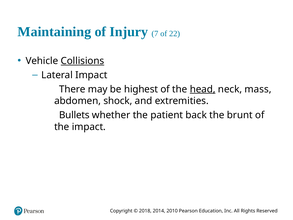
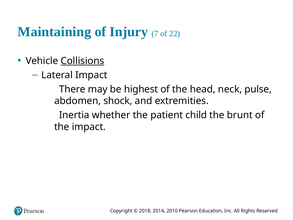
head underline: present -> none (203, 89)
mass: mass -> pulse (258, 89)
Bullets: Bullets -> Inertia (74, 115)
back: back -> child (196, 115)
